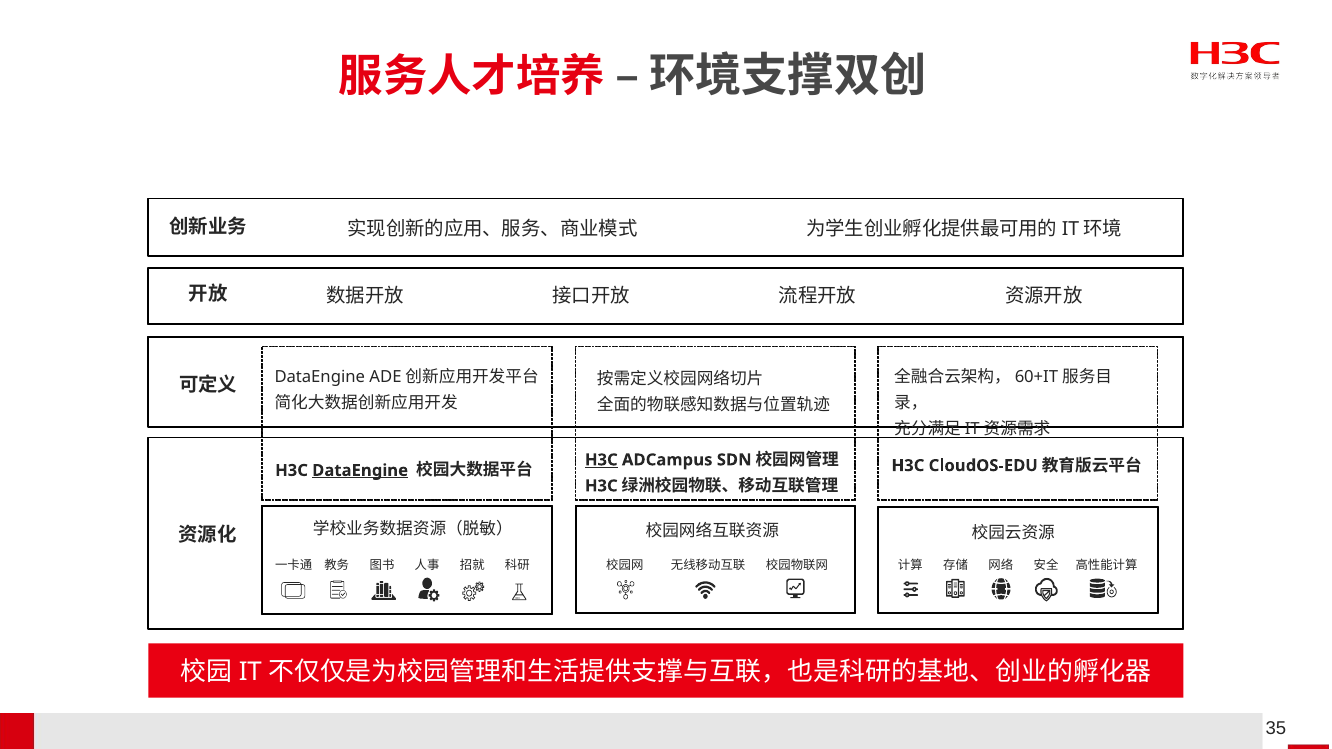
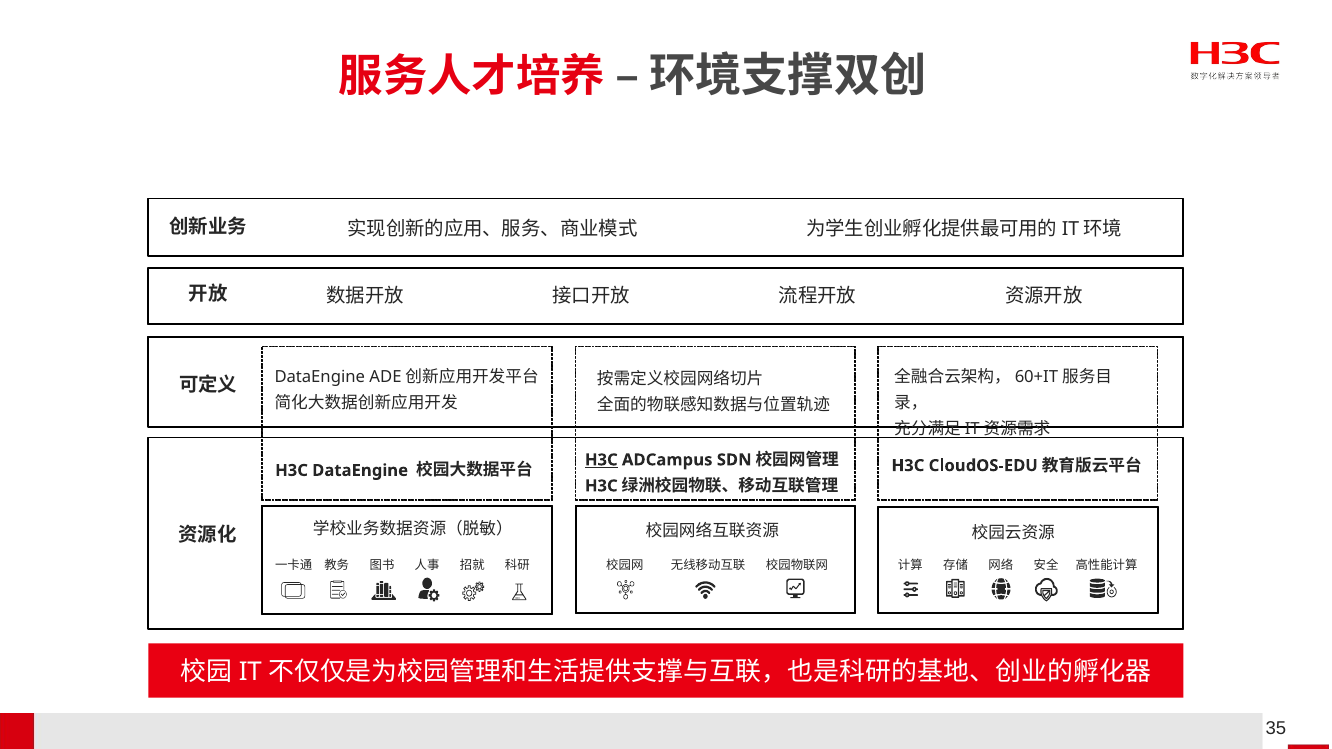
DataEngine underline: present -> none (360, 471)
